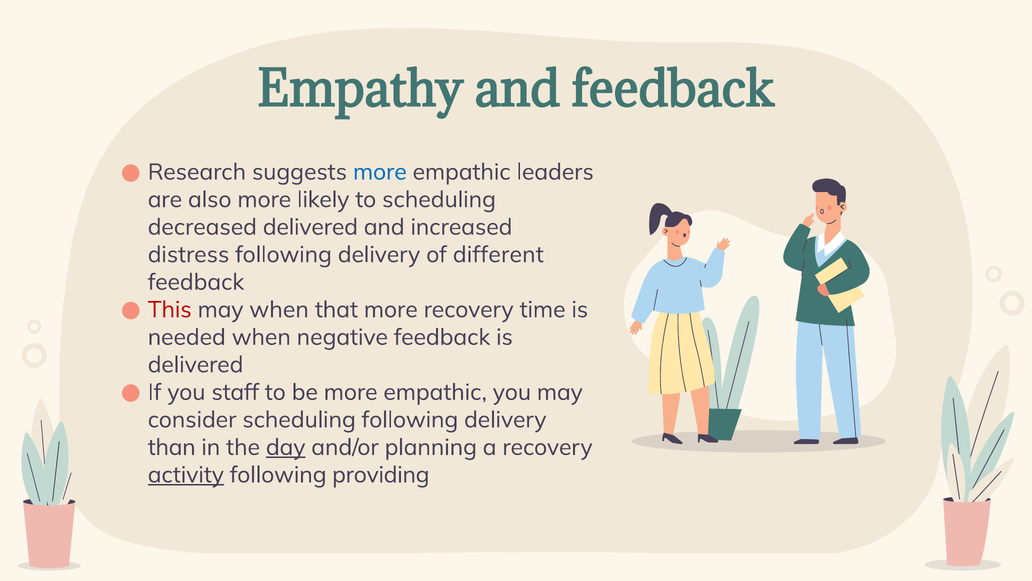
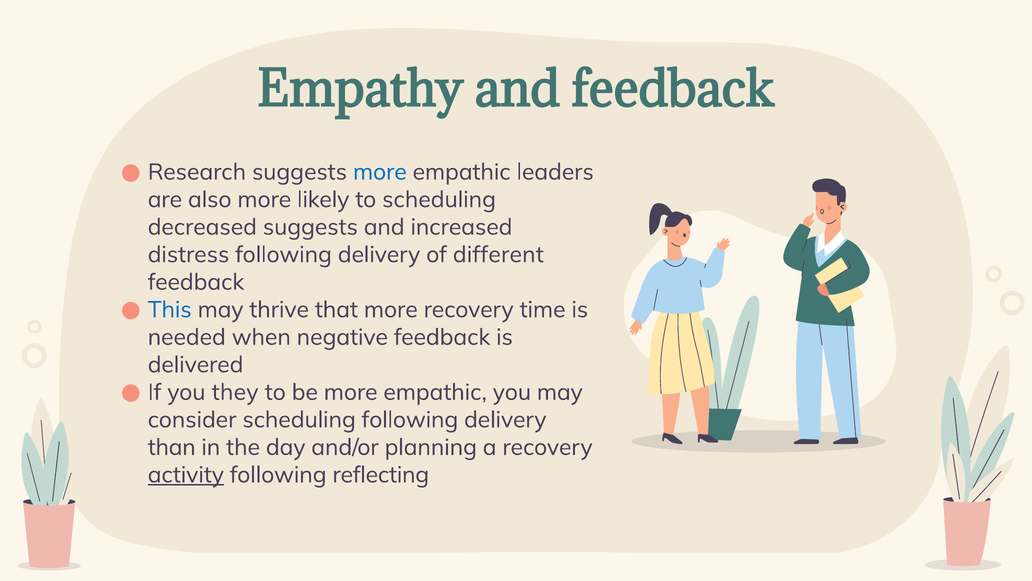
decreased delivered: delivered -> suggests (310, 227)
This colour: red -> blue (170, 309)
may when: when -> thrive (279, 309)
staff: staff -> they (235, 392)
day underline: present -> none (286, 447)
providing: providing -> reflecting (381, 474)
